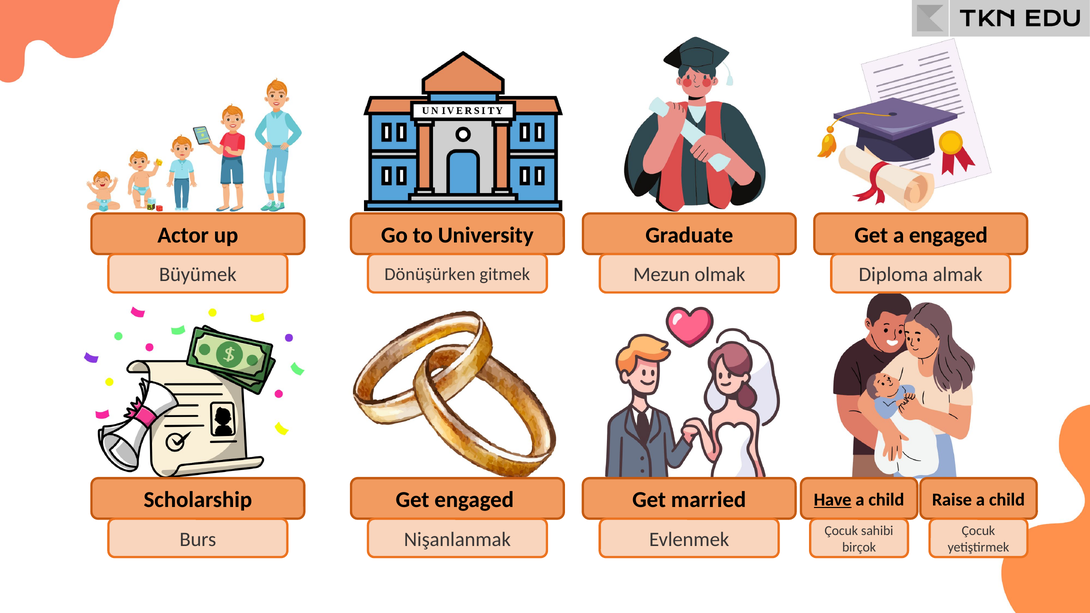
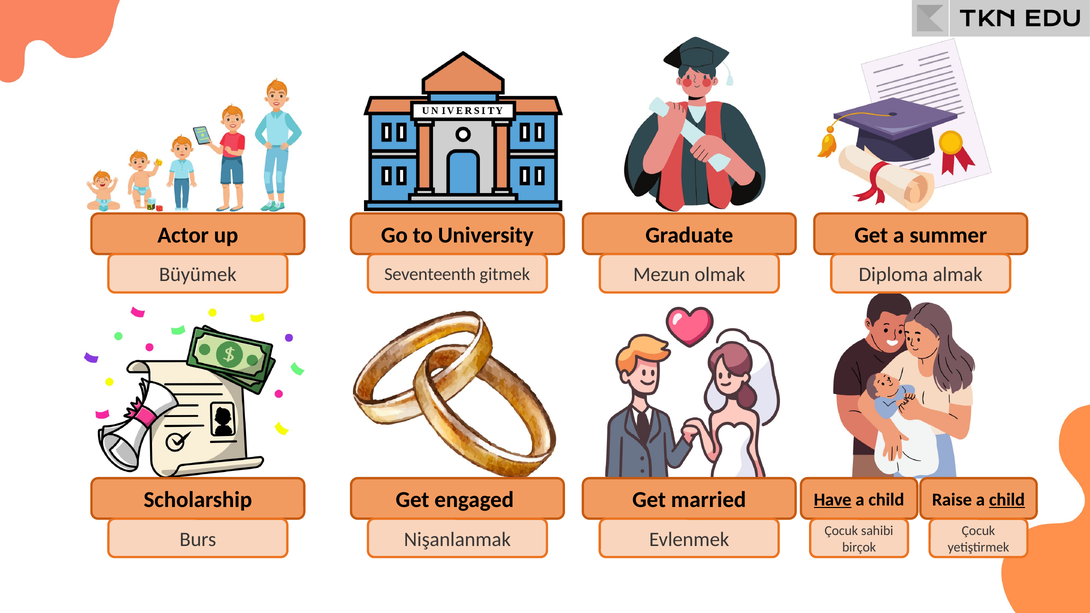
a engaged: engaged -> summer (948, 235)
Dönüşürken: Dönüşürken -> Seventeenth (430, 275)
child underline: none -> present (1007, 500)
